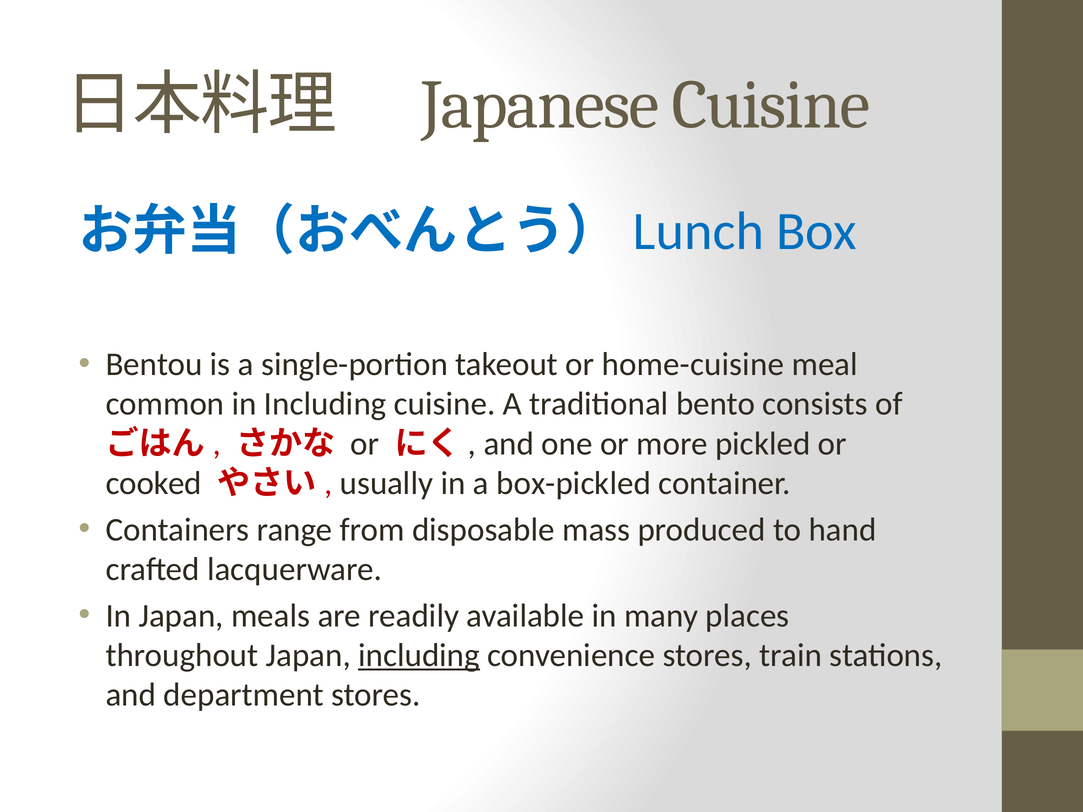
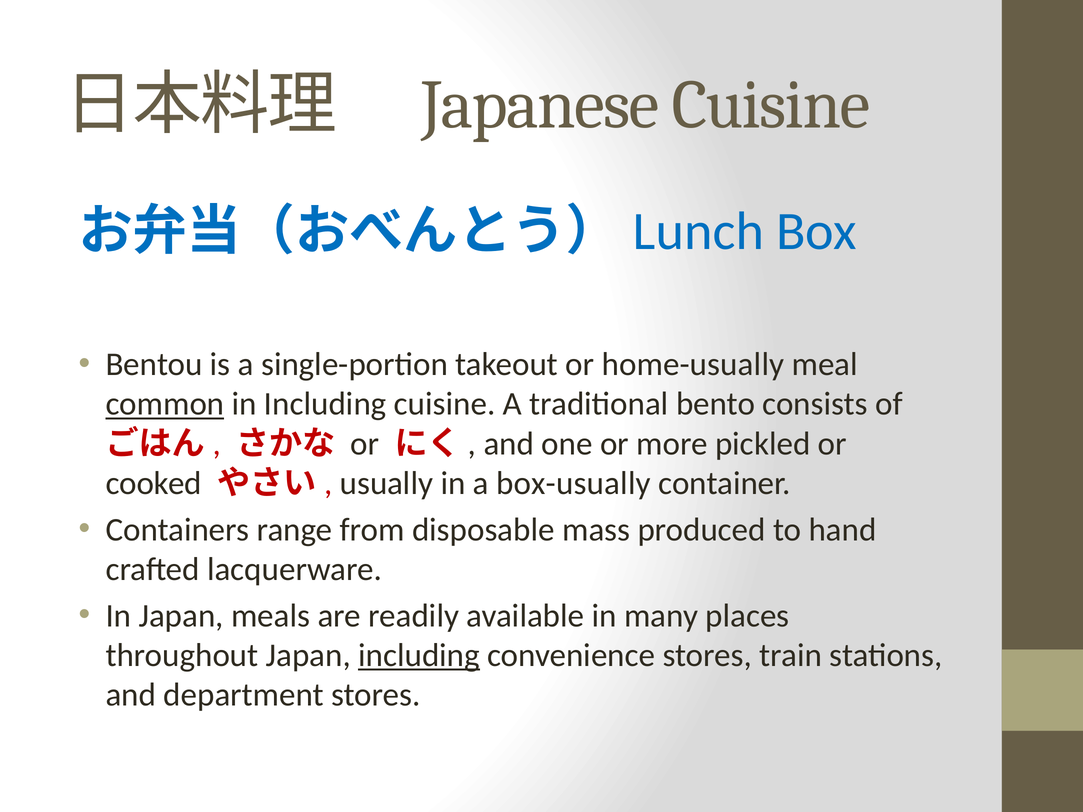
home-cuisine: home-cuisine -> home-usually (693, 365)
common underline: none -> present (165, 404)
box-pickled: box-pickled -> box-usually (574, 484)
